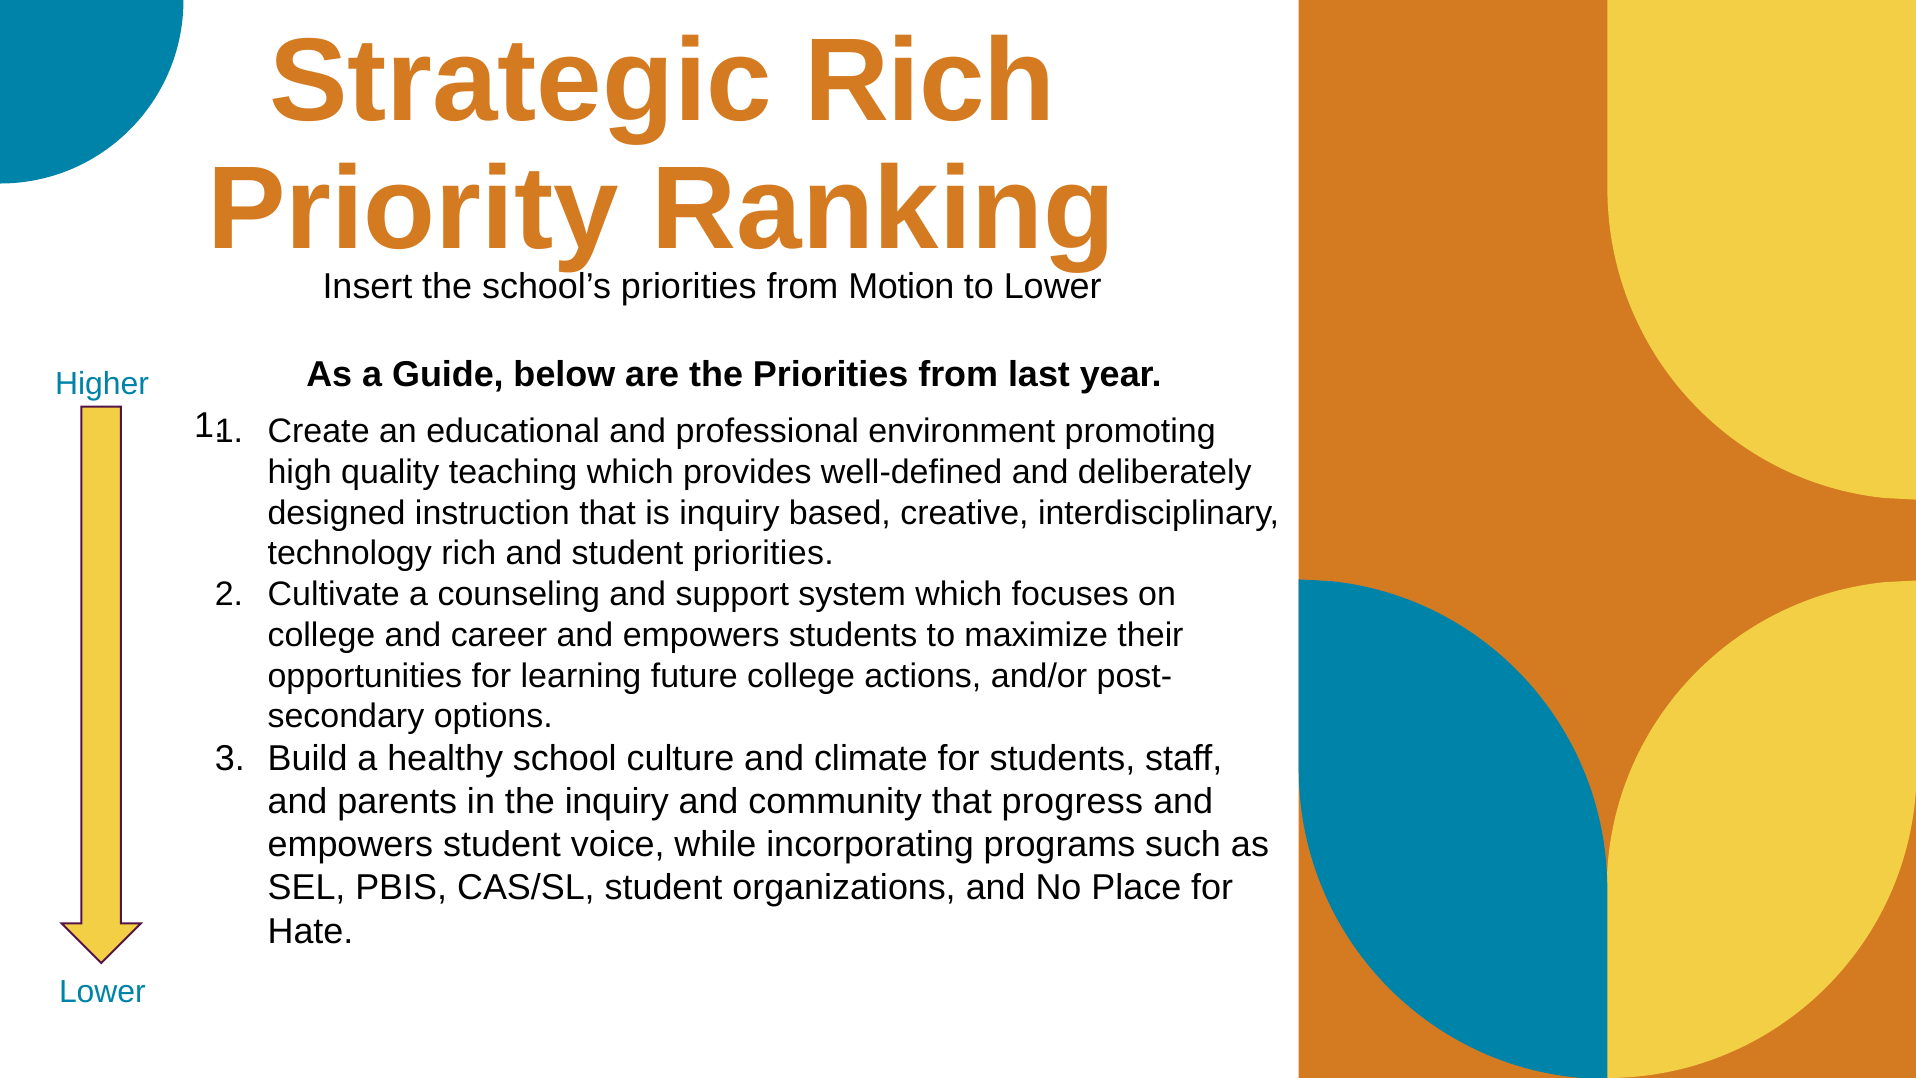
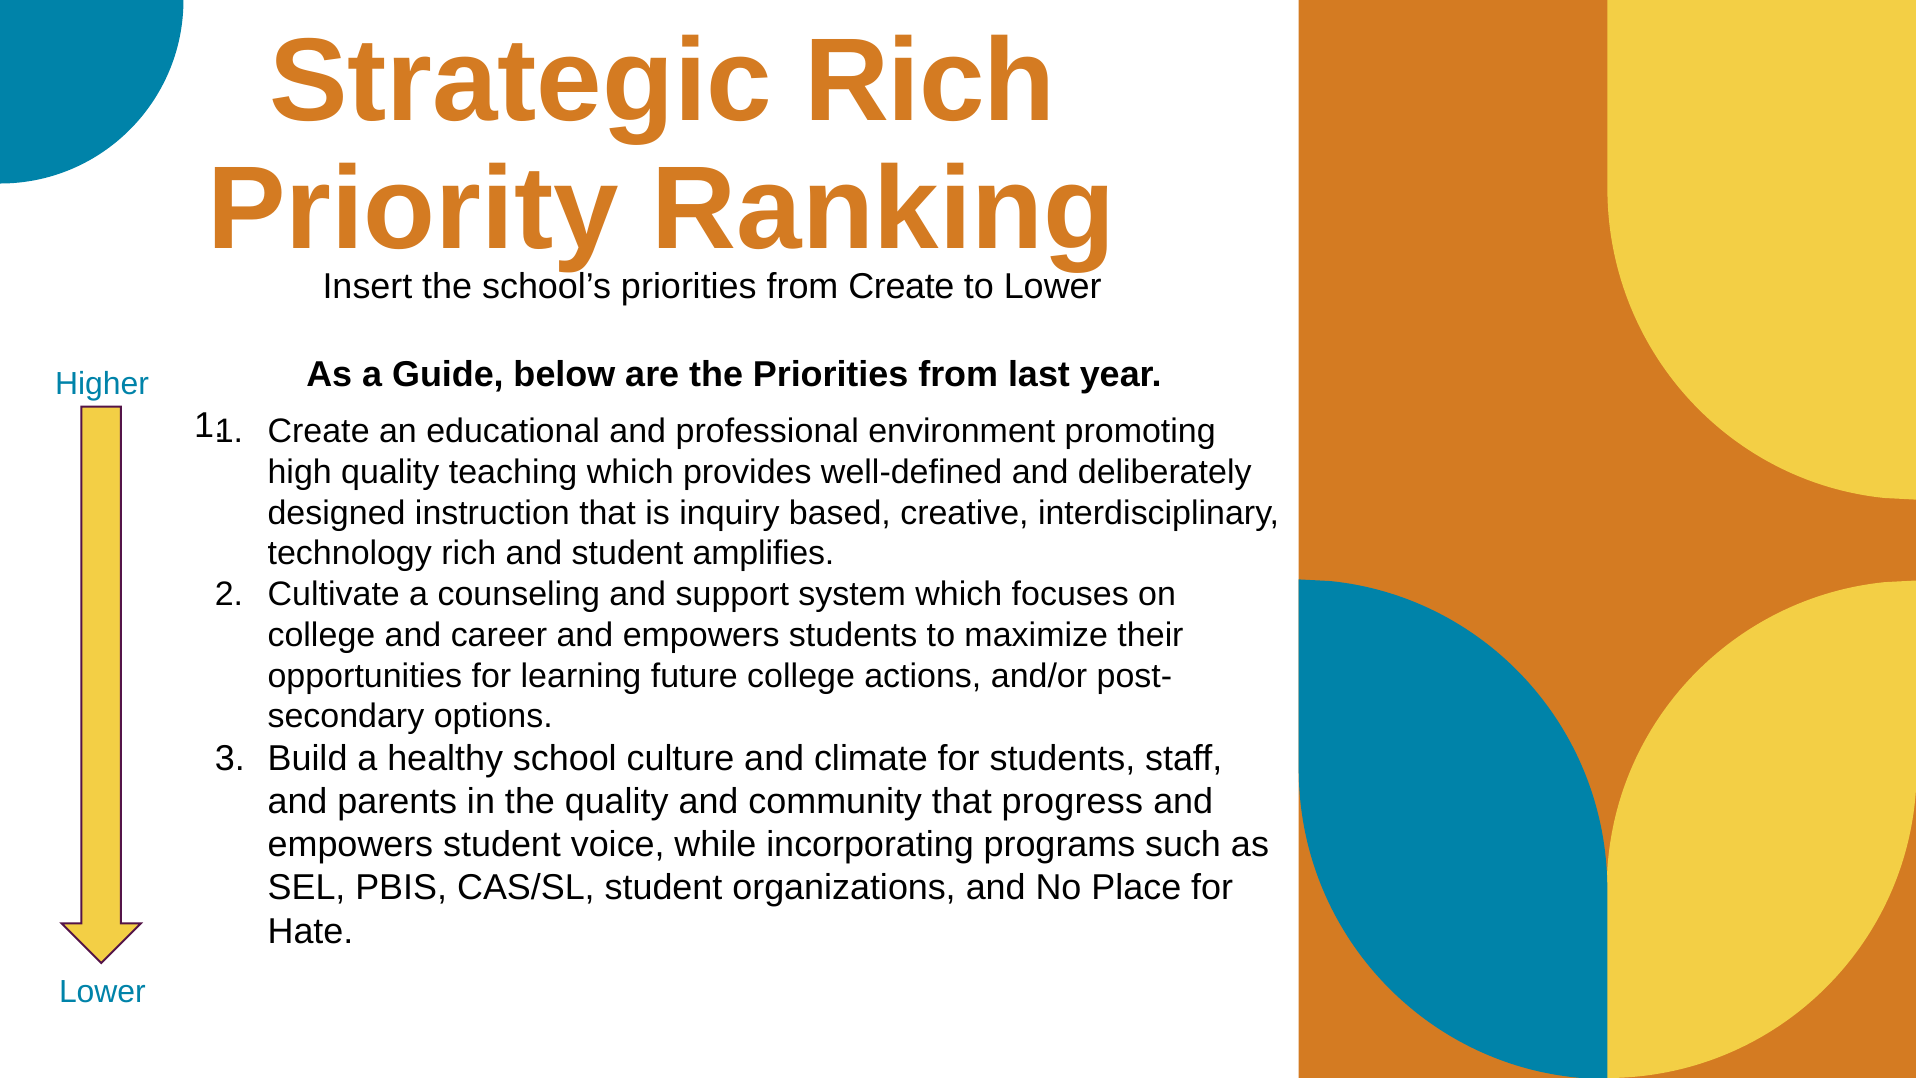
from Motion: Motion -> Create (901, 287)
student priorities: priorities -> amplifies (764, 554)
the inquiry: inquiry -> quality (617, 802)
